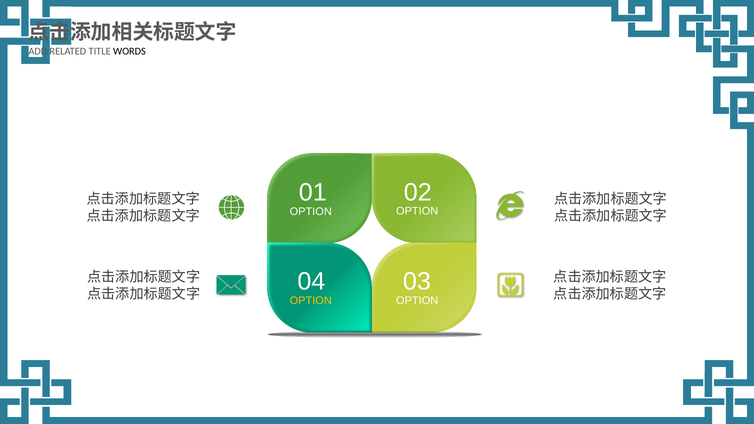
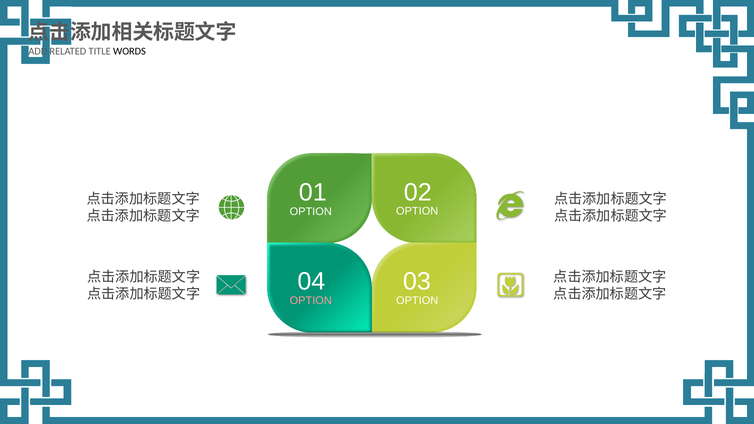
OPTION colour: yellow -> pink (311, 301)
